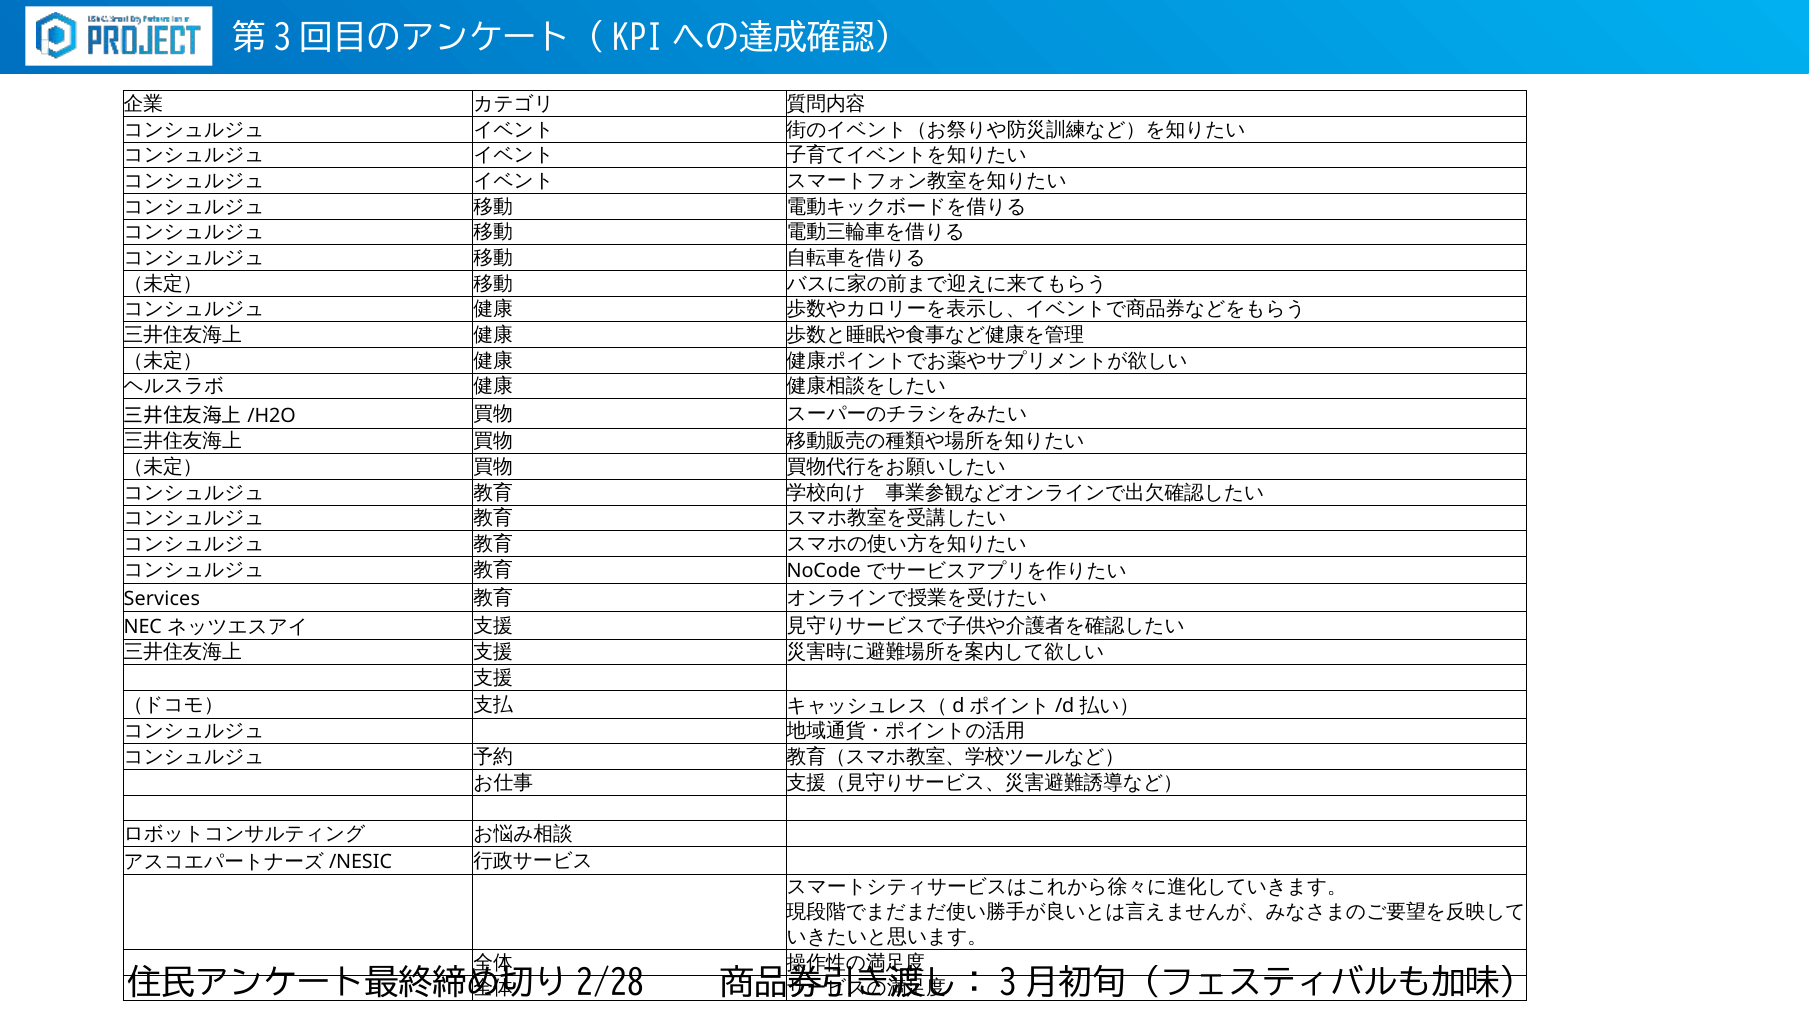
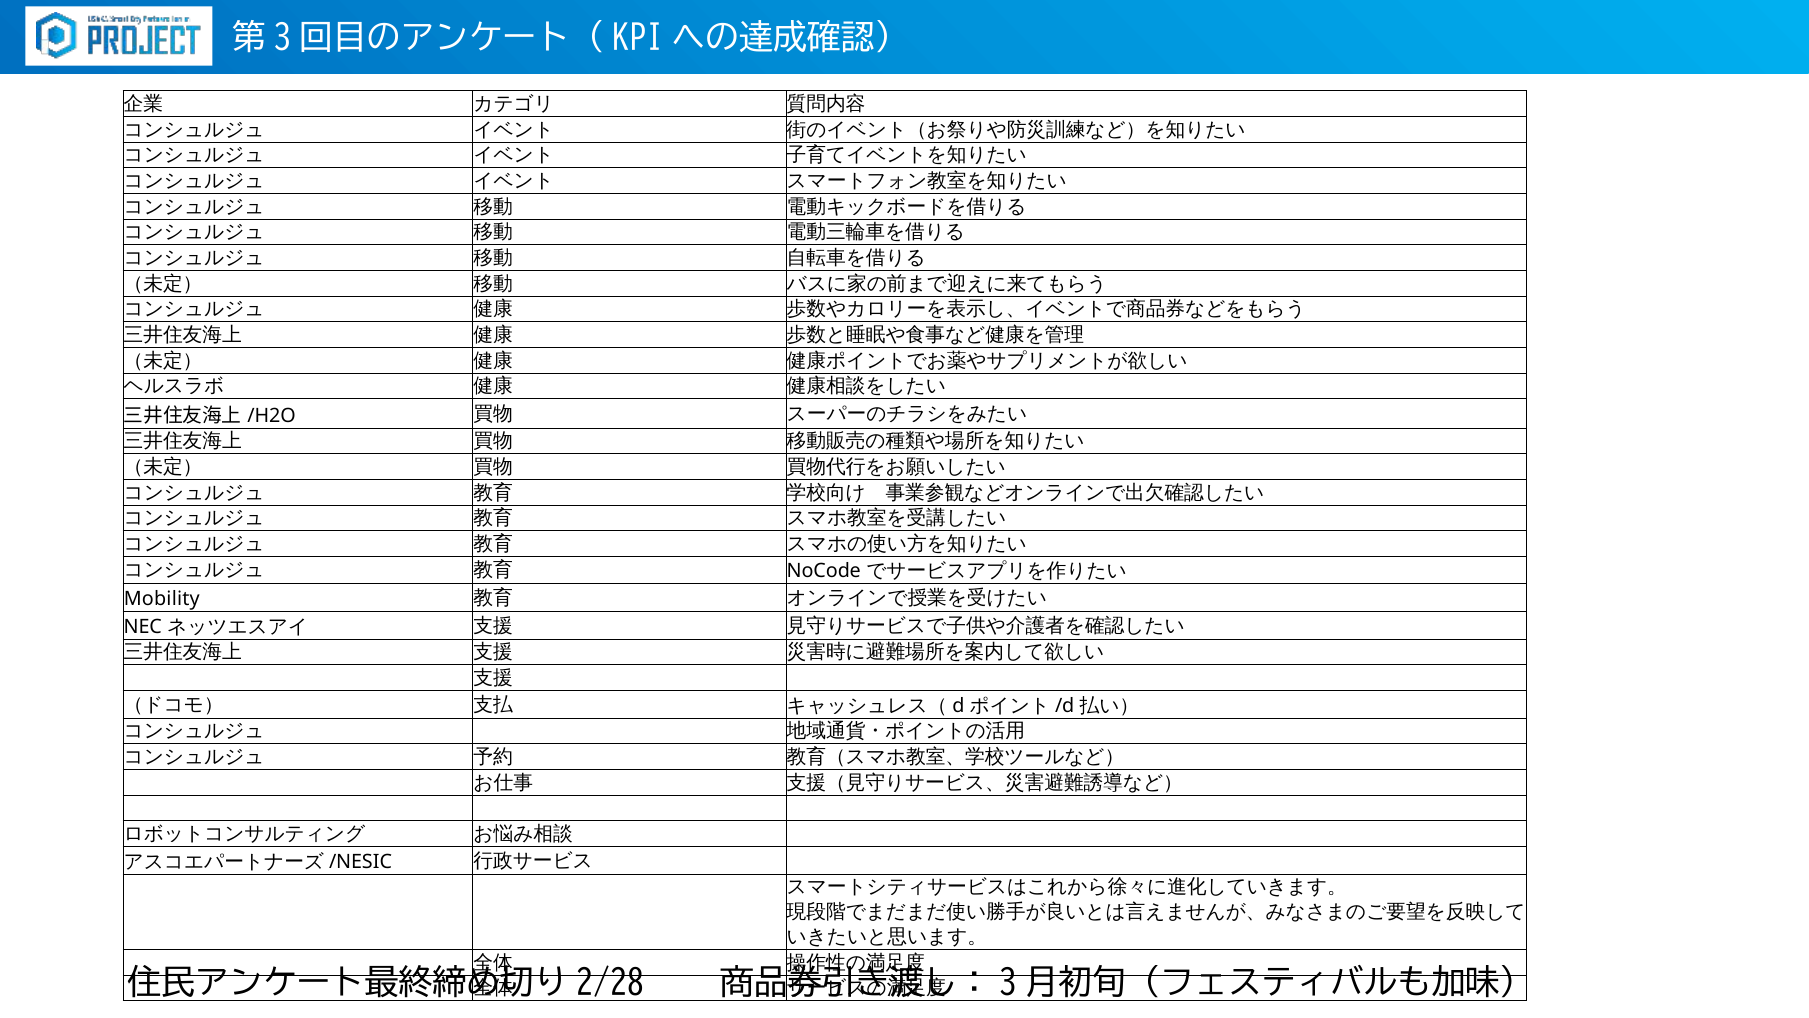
Services: Services -> Mobility (162, 599)
